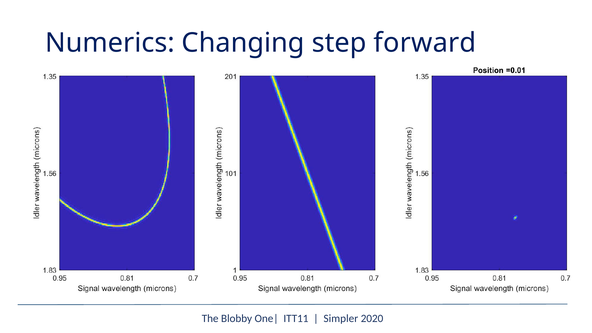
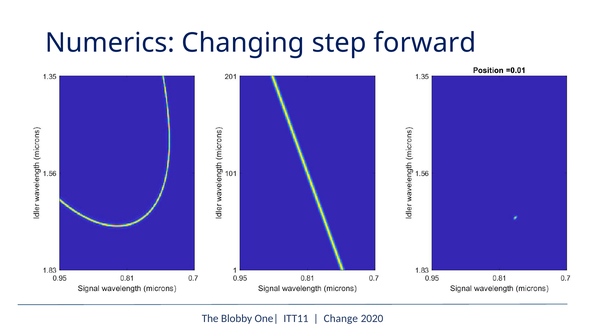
Simpler: Simpler -> Change (341, 318)
